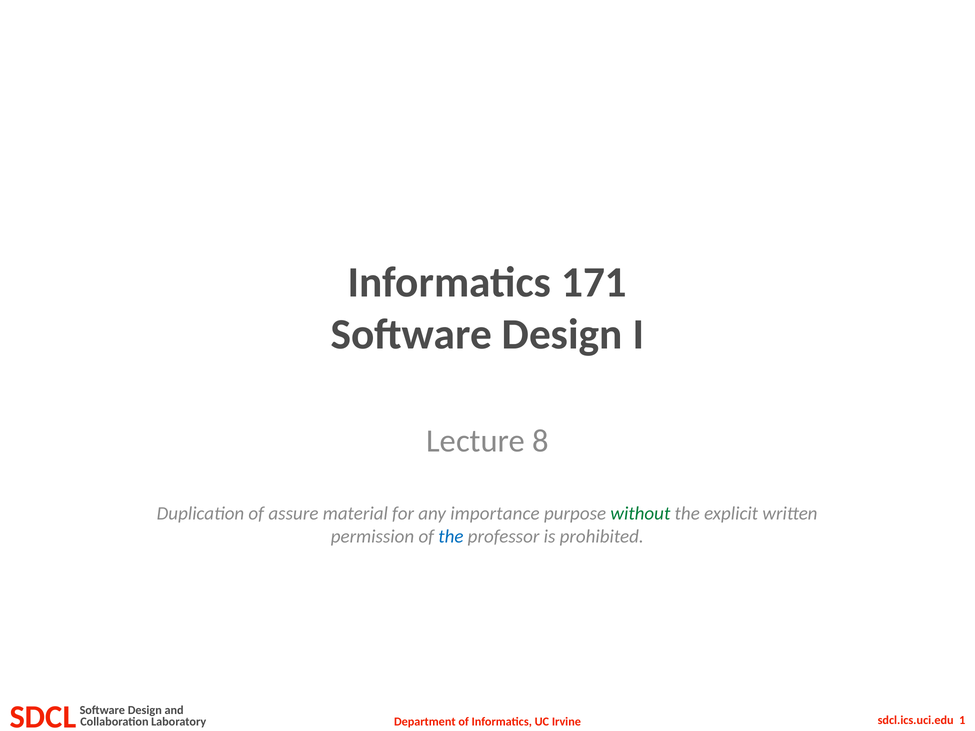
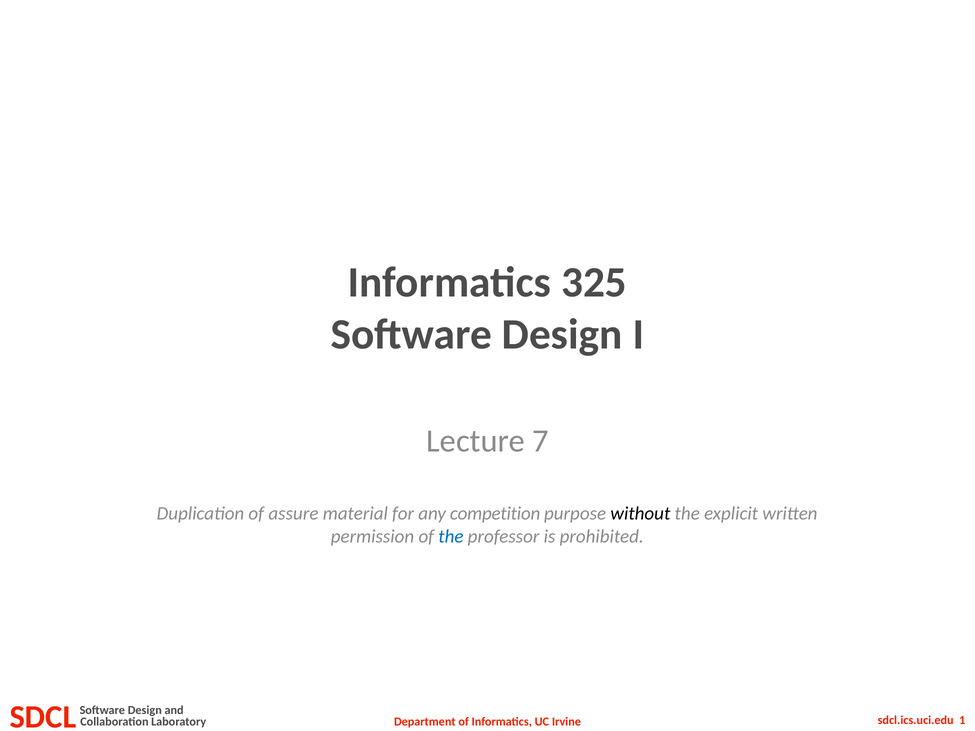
171: 171 -> 325 (594, 283)
8: 8 -> 7 (540, 441)
importance: importance -> competition (495, 514)
without colour: green -> black (640, 514)
